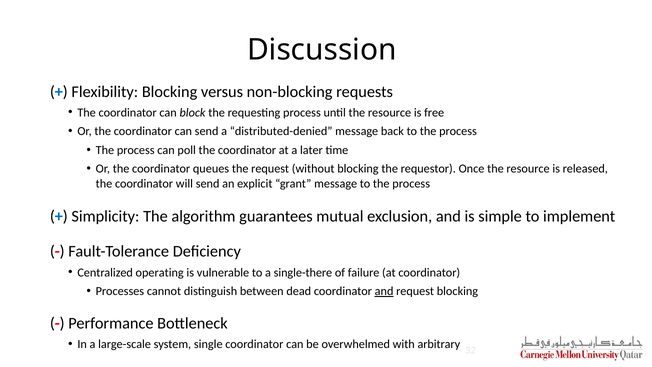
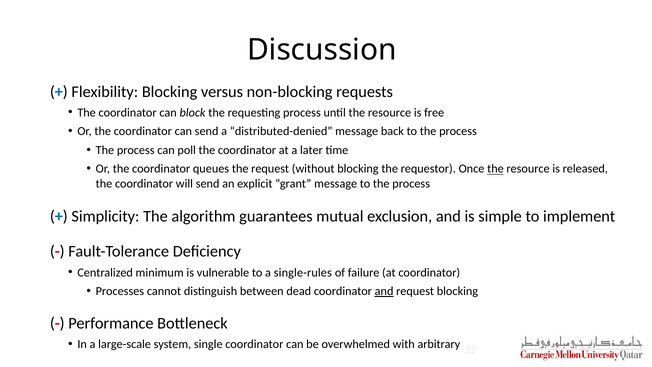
the underline: none -> present (495, 169)
operating: operating -> minimum (160, 272)
single-there: single-there -> single-rules (303, 272)
